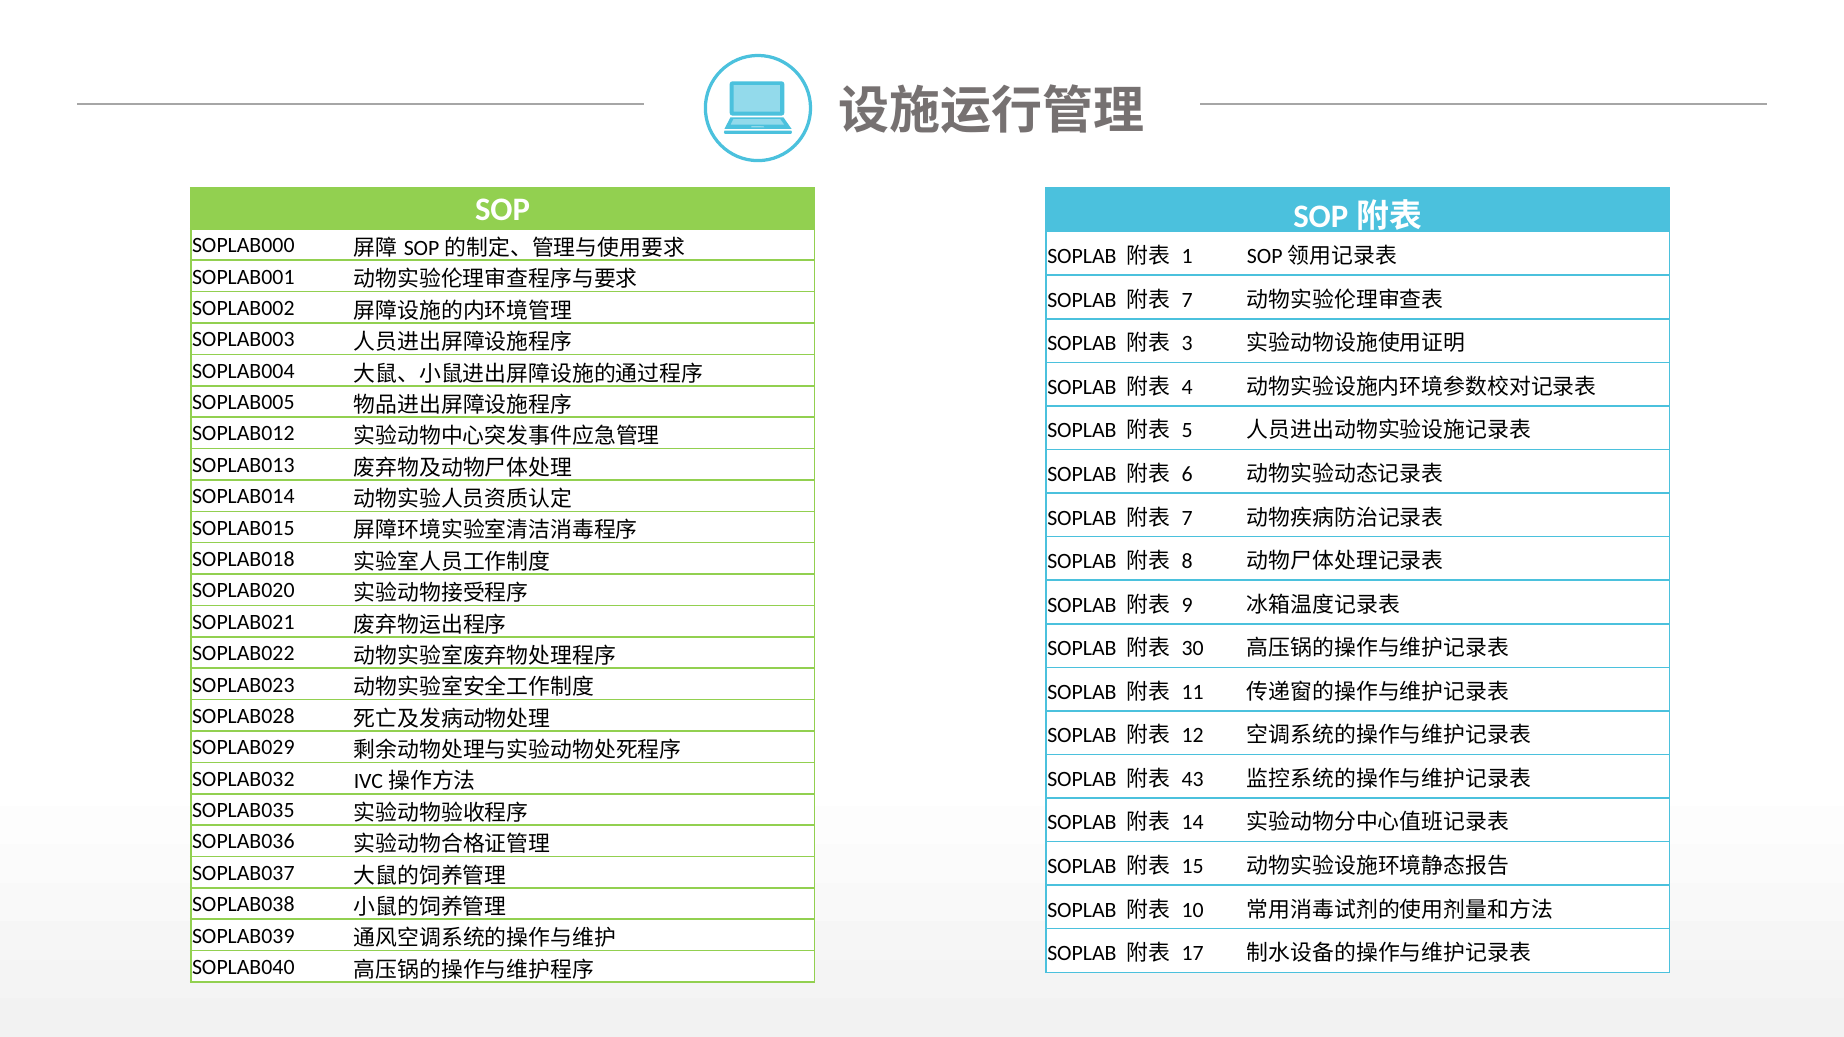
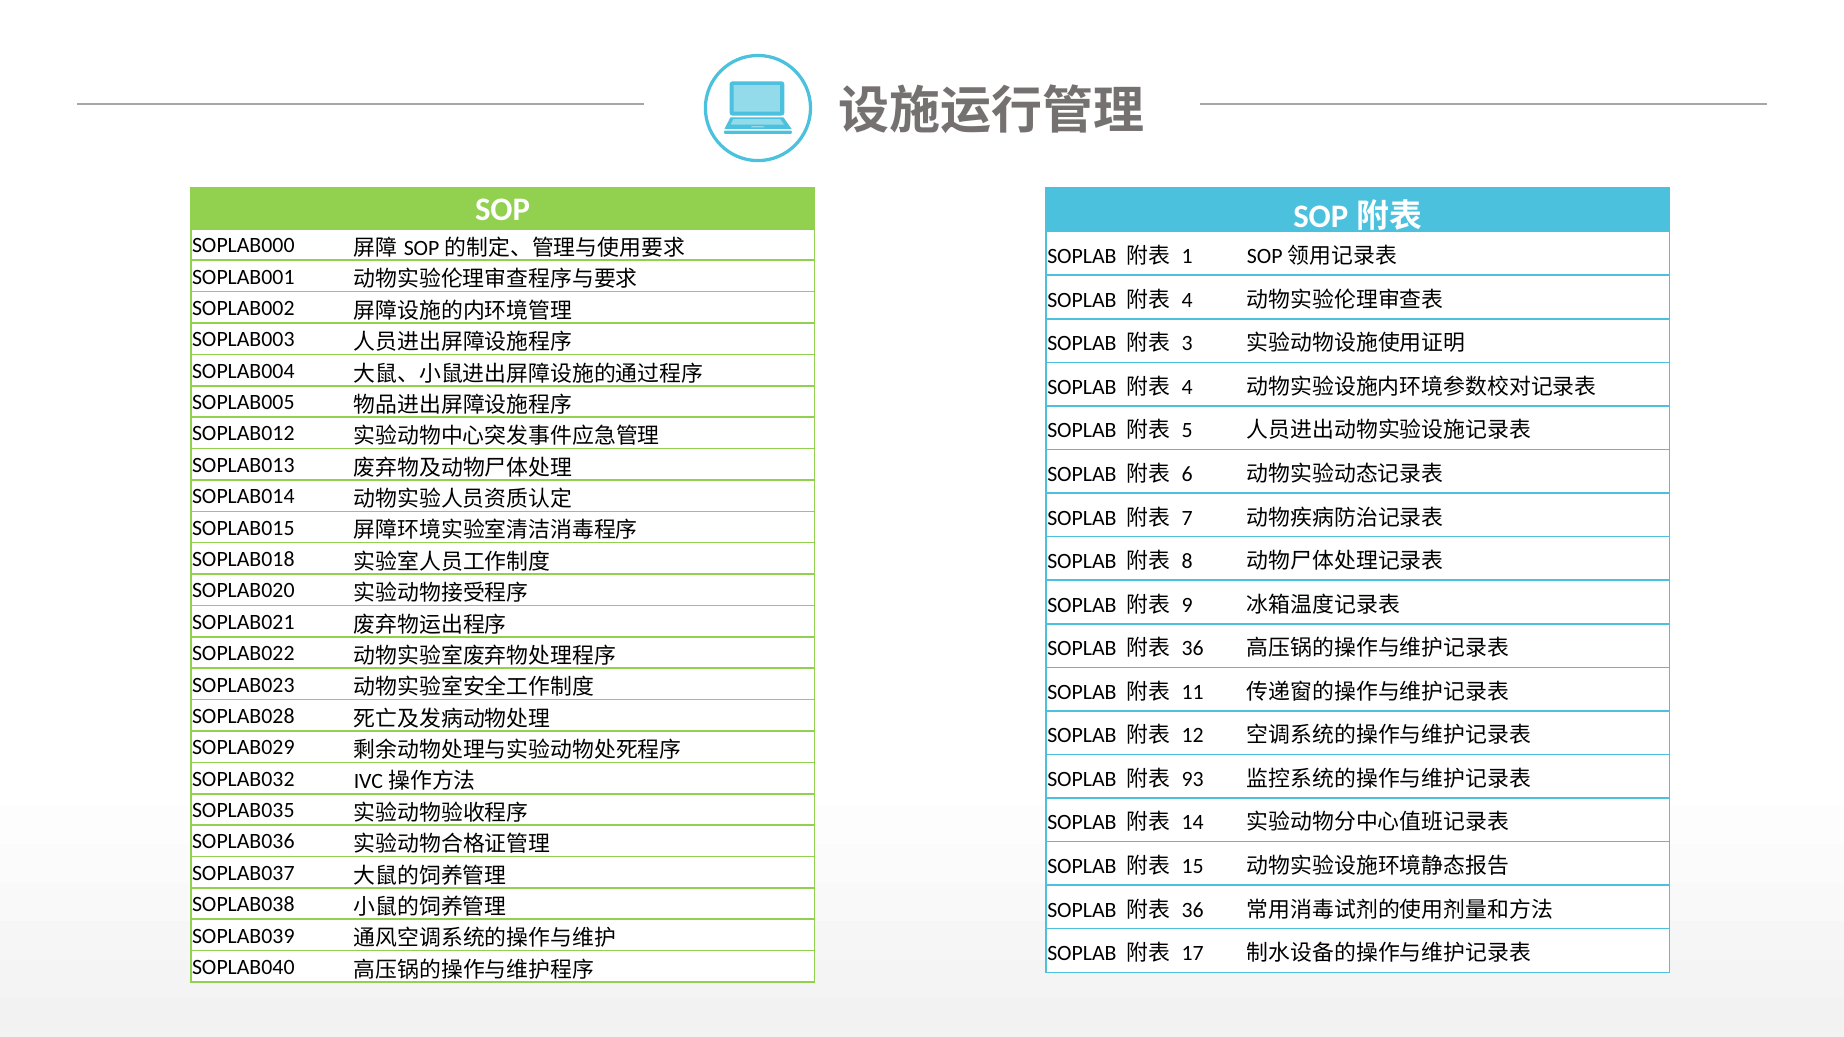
7: 7 -> 4 (1187, 300)
30: 30 -> 36 (1193, 649)
43: 43 -> 93 (1193, 779)
10: 10 -> 36 (1193, 910)
